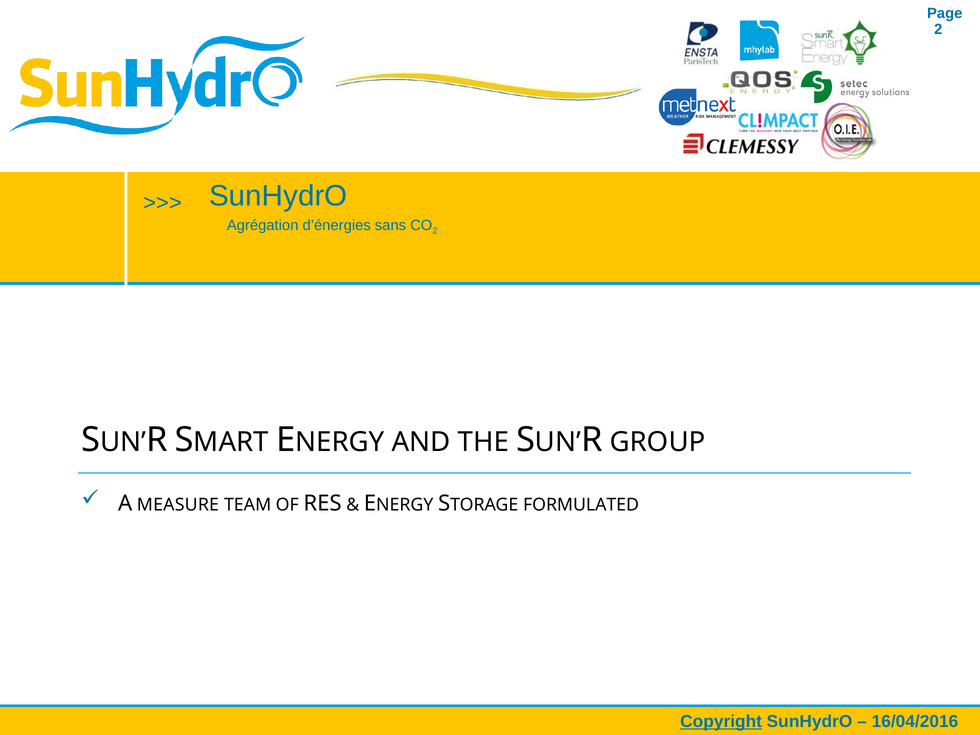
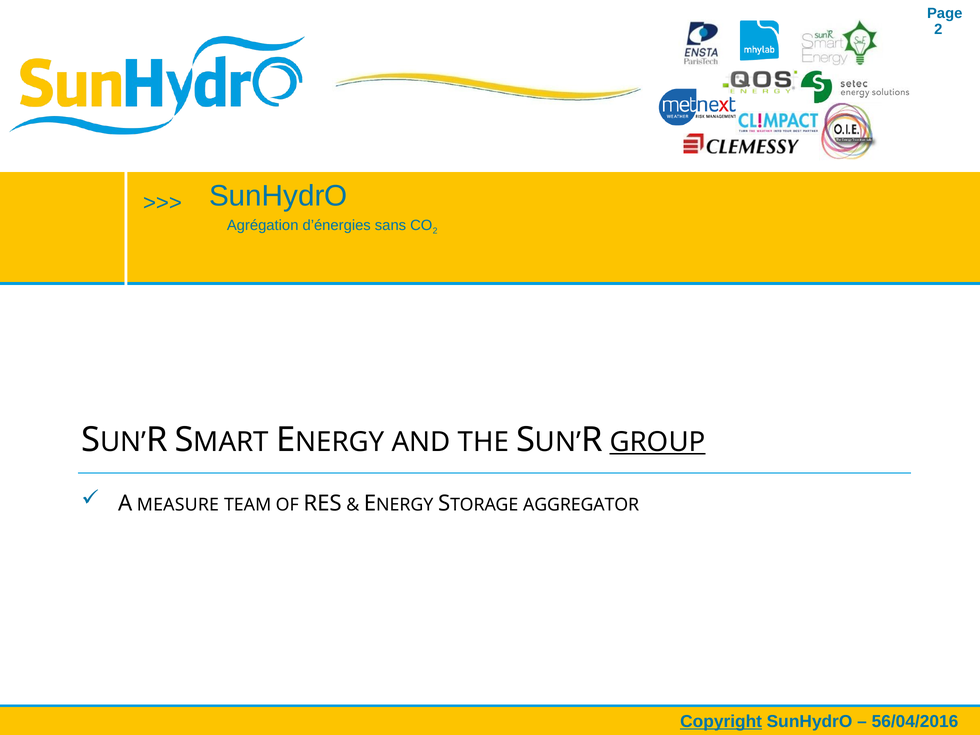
GROUP underline: none -> present (658, 442)
FORMULATED: FORMULATED -> AGGREGATOR (581, 505)
16/04/2016: 16/04/2016 -> 56/04/2016 (915, 721)
